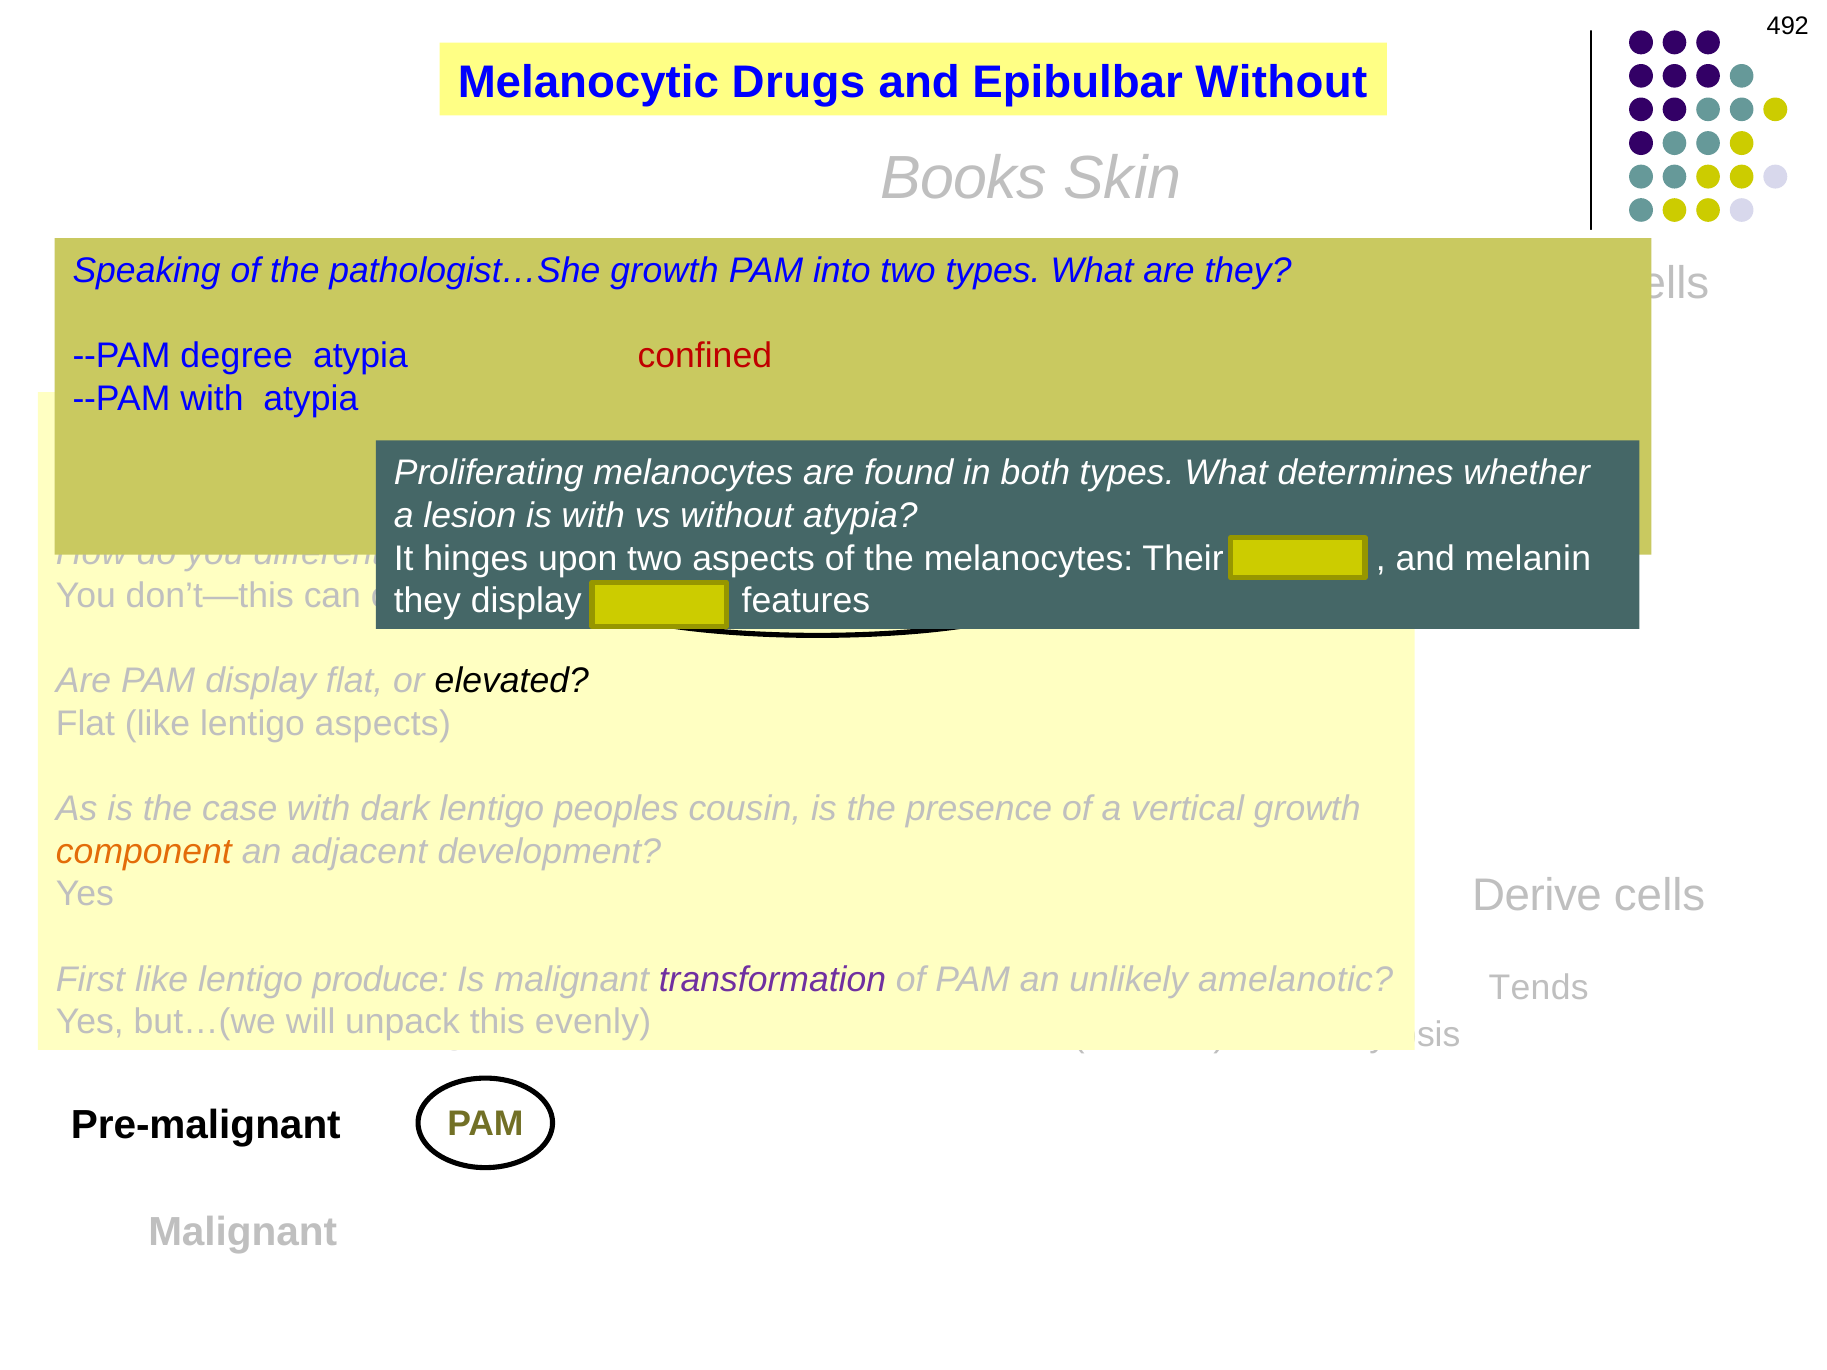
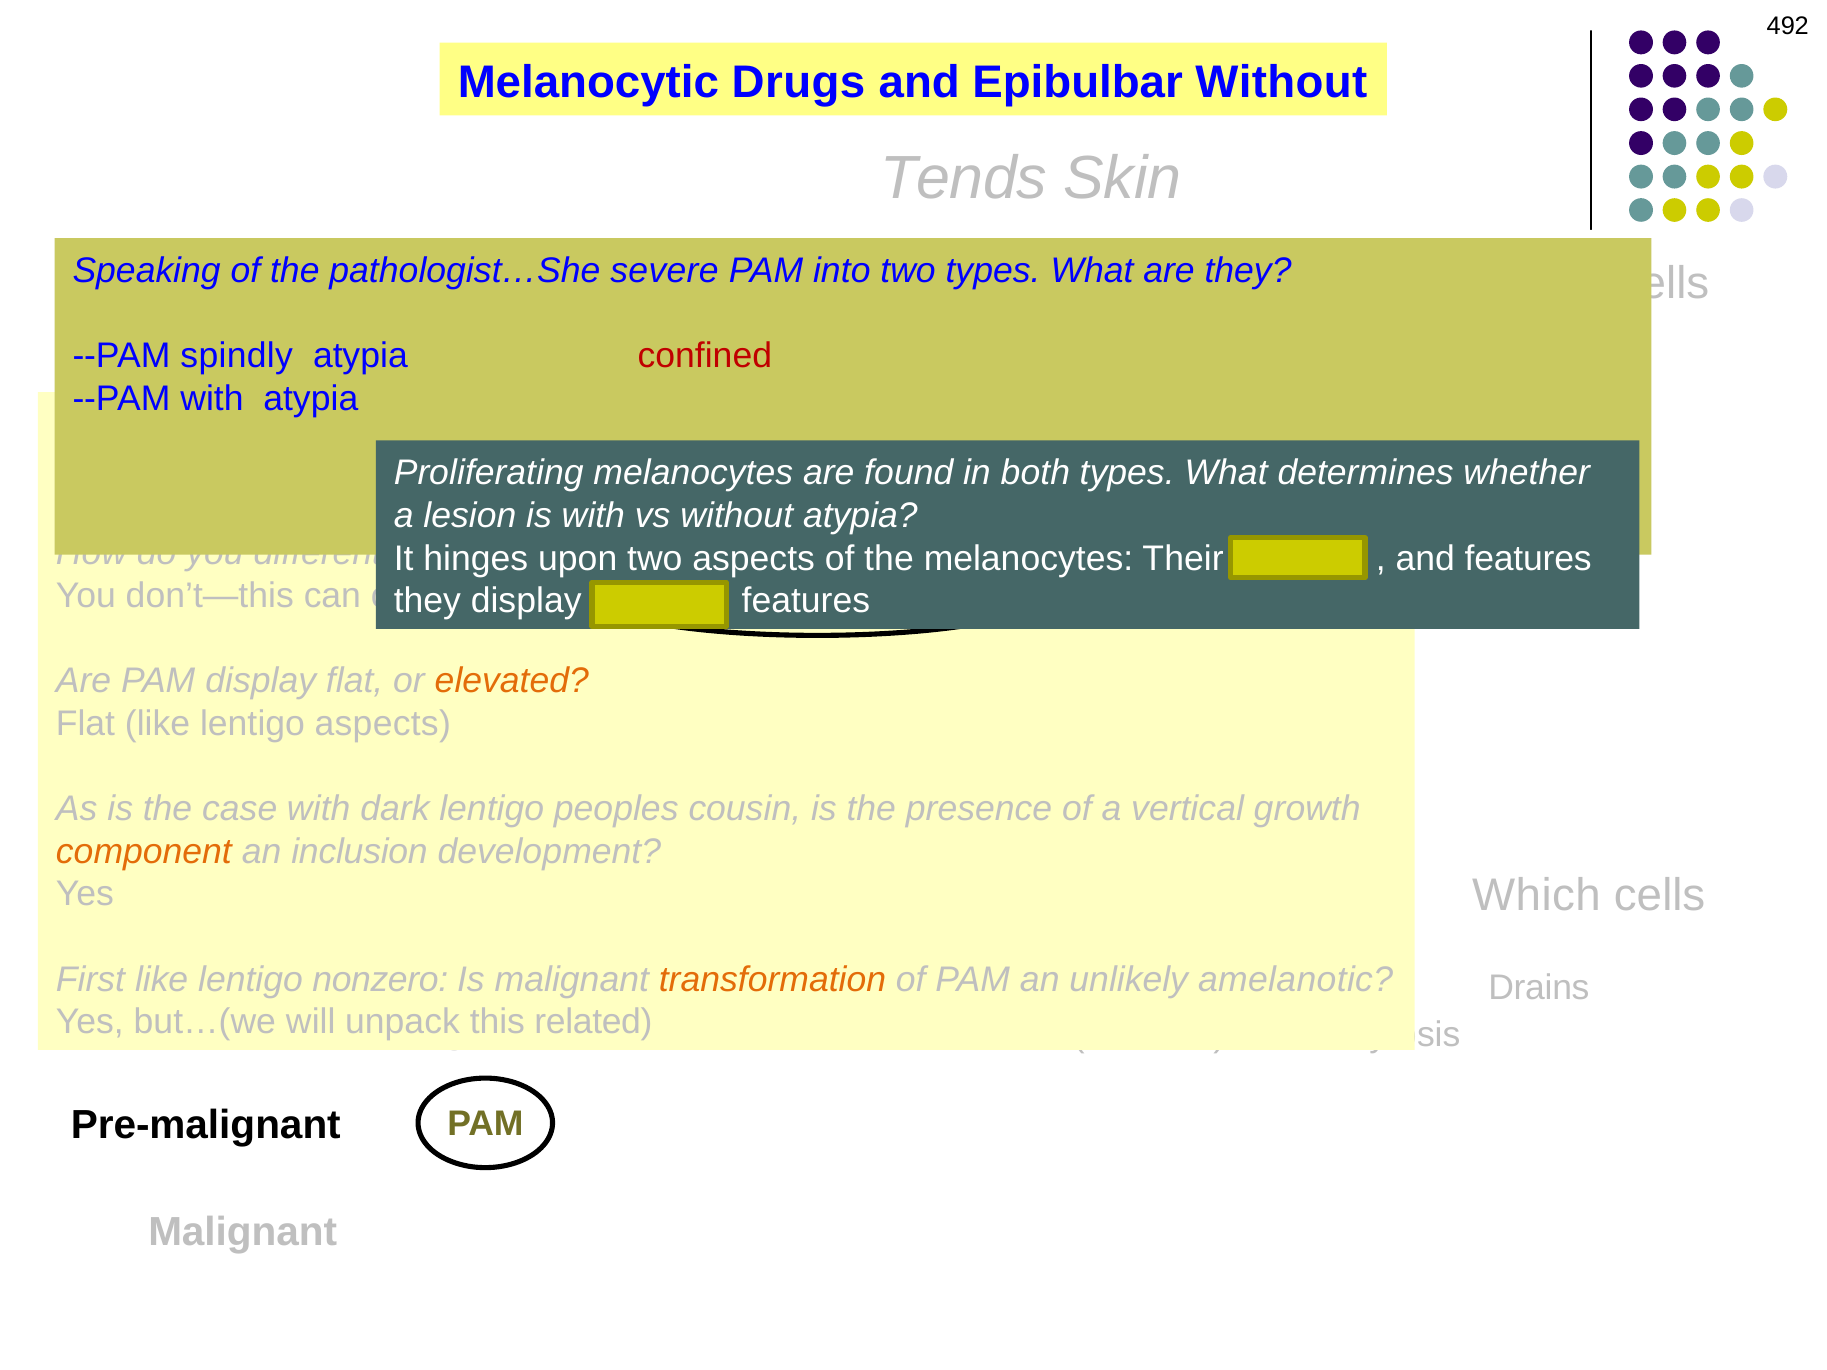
Books: Books -> Tends (964, 178)
growth: growth -> severe (665, 271)
degree: degree -> spindly (237, 356)
and melanin: melanin -> features (1528, 559)
elevated colour: black -> orange (512, 681)
adjacent: adjacent -> inclusion (360, 852)
Derive: Derive -> Which (1536, 895)
produce: produce -> nonzero (380, 980)
transformation colour: purple -> orange (772, 980)
Tends: Tends -> Drains (1539, 988)
evenly: evenly -> related (593, 1022)
